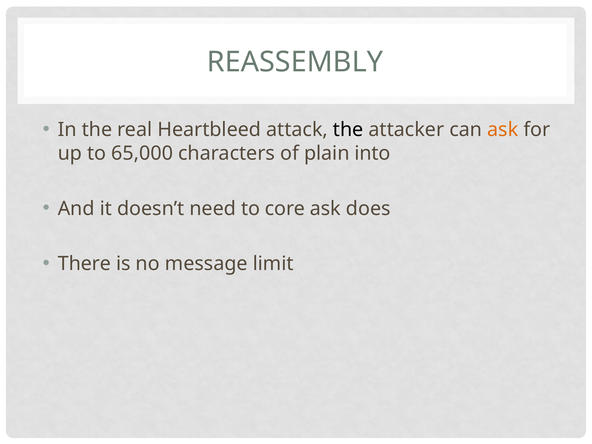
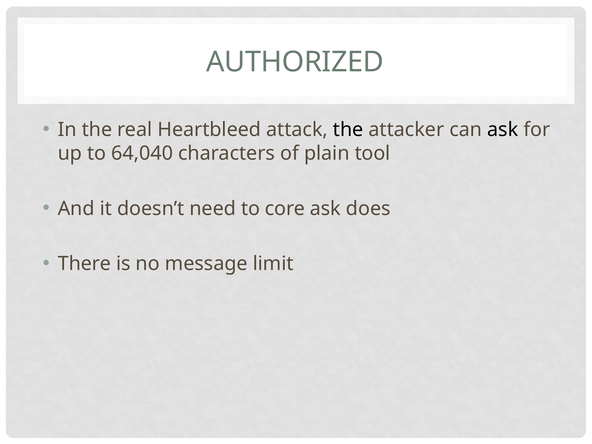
REASSEMBLY: REASSEMBLY -> AUTHORIZED (295, 62)
ask colour: orange -> black (503, 130)
65,000: 65,000 -> 64,040 (142, 153)
into: into -> tool (372, 153)
